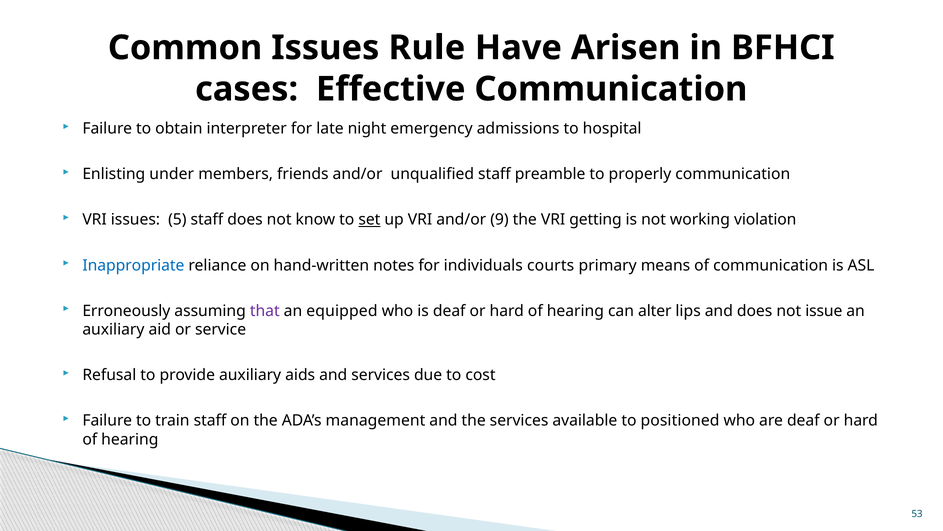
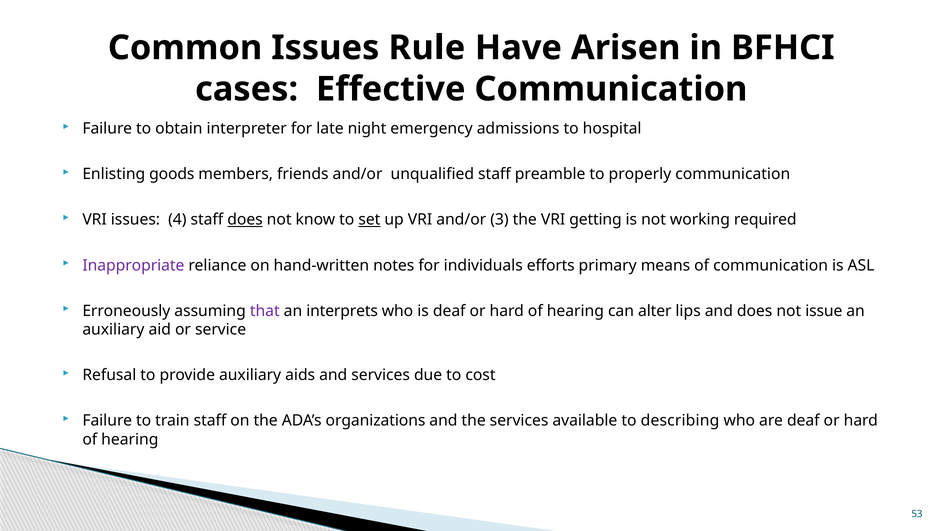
under: under -> goods (172, 174)
5: 5 -> 4 (177, 220)
does underline: none -> present (245, 220)
9: 9 -> 3 (499, 220)
violation: violation -> required (765, 220)
Inappropriate colour: blue -> purple (133, 265)
courts: courts -> efforts (551, 265)
equipped: equipped -> interprets (342, 311)
management: management -> organizations (376, 420)
positioned: positioned -> describing (680, 420)
